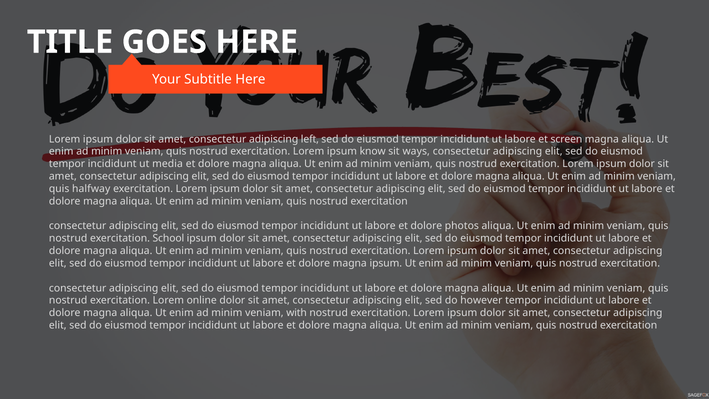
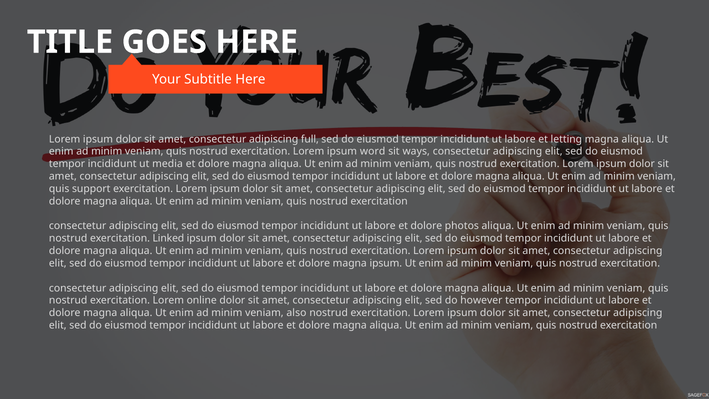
left: left -> full (310, 139)
screen: screen -> letting (566, 139)
know: know -> word (373, 151)
halfway: halfway -> support (91, 189)
School: School -> Linked (168, 238)
with: with -> also (296, 313)
